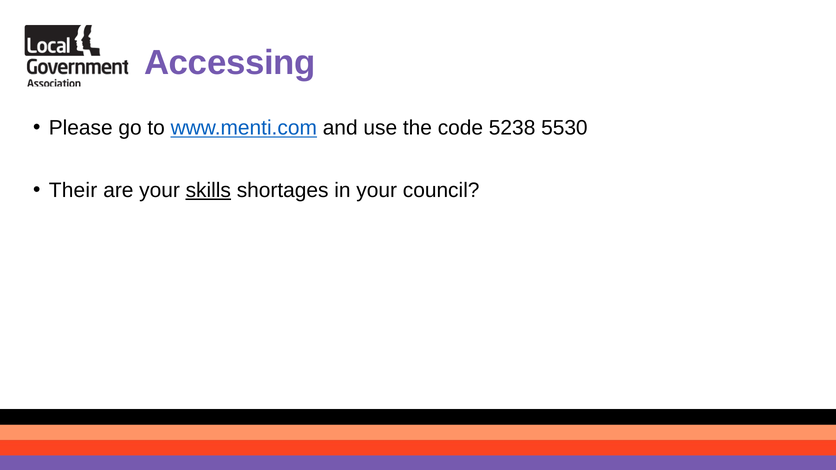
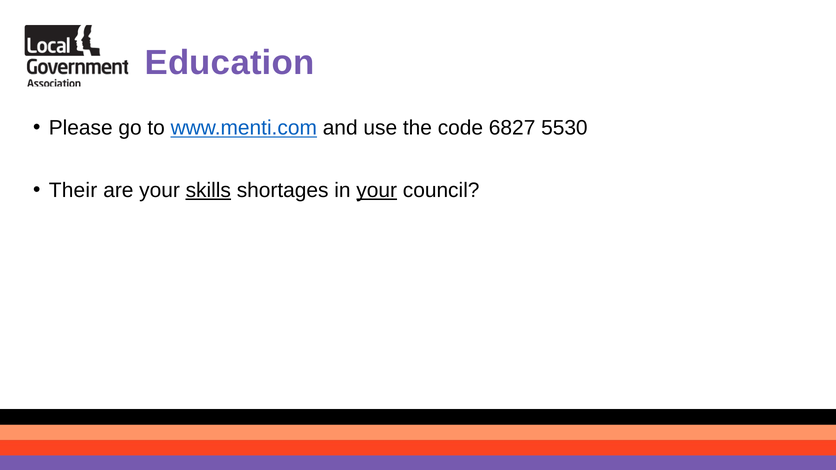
Accessing: Accessing -> Education (230, 63)
5238: 5238 -> 6827 (512, 128)
your underline: none -> present (377, 190)
